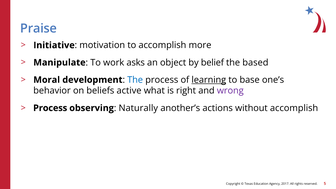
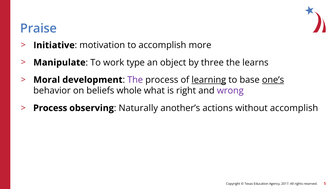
asks: asks -> type (136, 63)
belief: belief -> three (212, 63)
based: based -> learns (255, 63)
The colour: blue -> purple (135, 80)
one’s underline: none -> present (273, 80)
active: active -> whole (129, 91)
